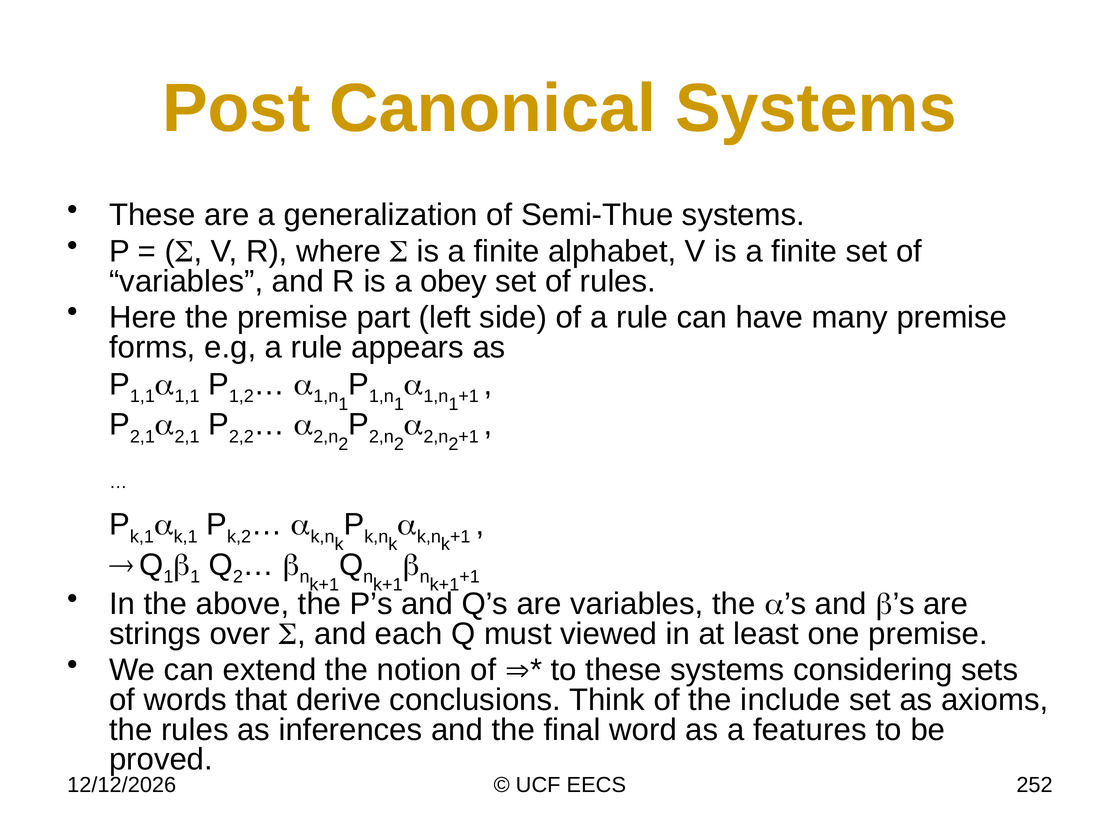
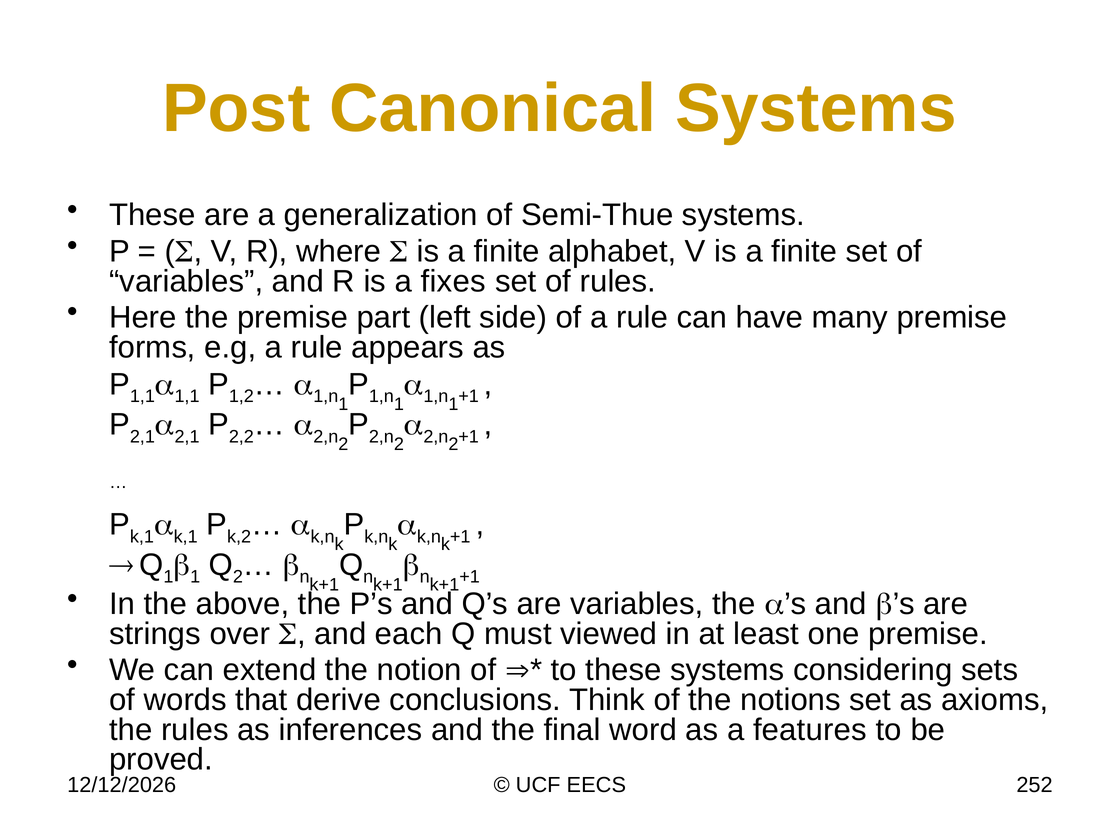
obey: obey -> fixes (453, 281)
include: include -> notions (791, 700)
